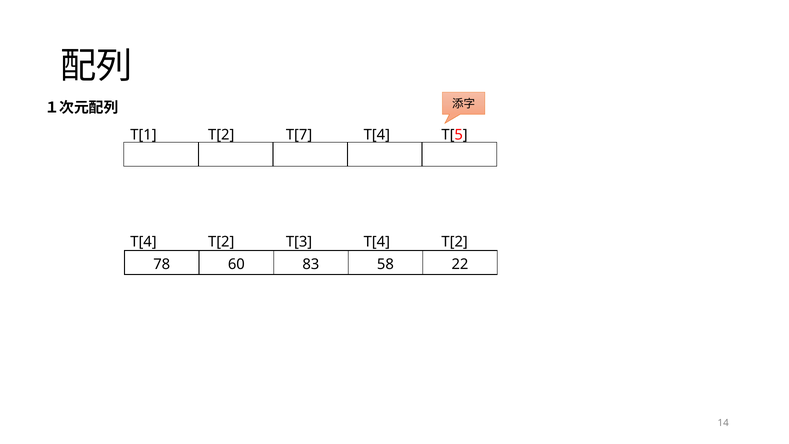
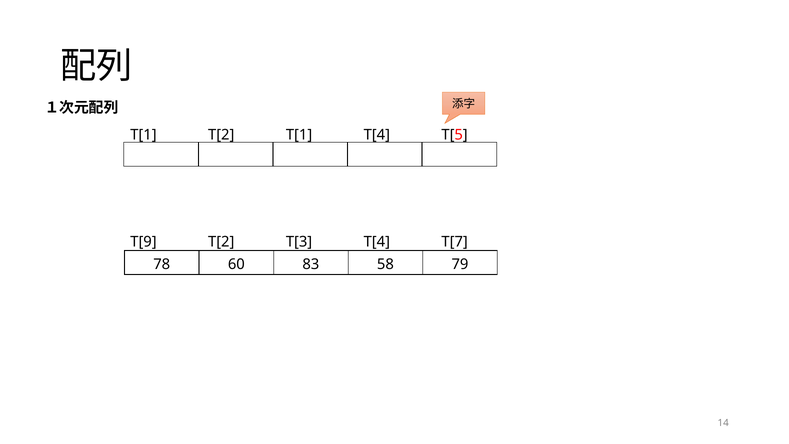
T[2 T[7: T[7 -> T[1 (299, 135)
T[4: T[4 -> T[9 (143, 242)
T[3 T[4 T[2: T[2 -> T[7 (455, 242)
22: 22 -> 79 (460, 264)
